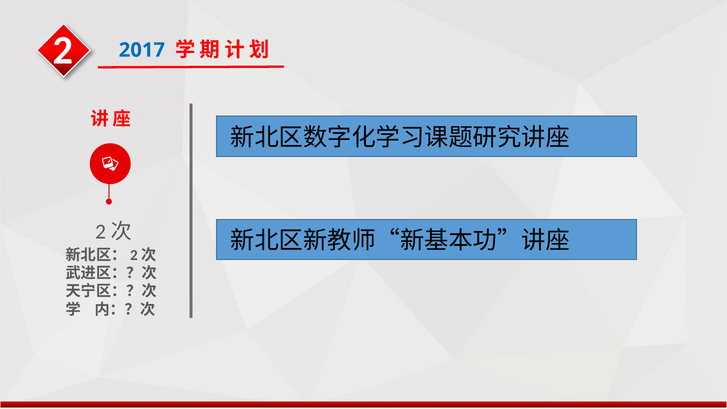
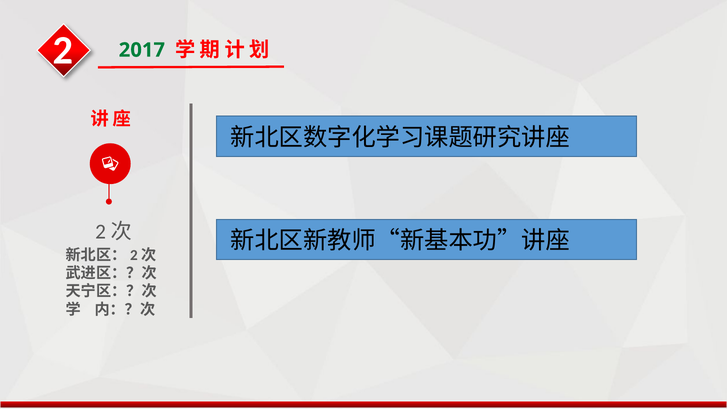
2017 colour: blue -> green (142, 50)
